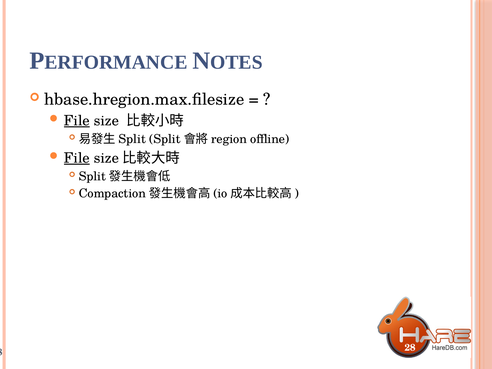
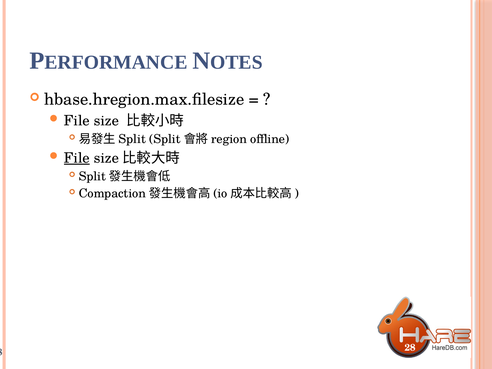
File underline: present -> none (77, 121)
